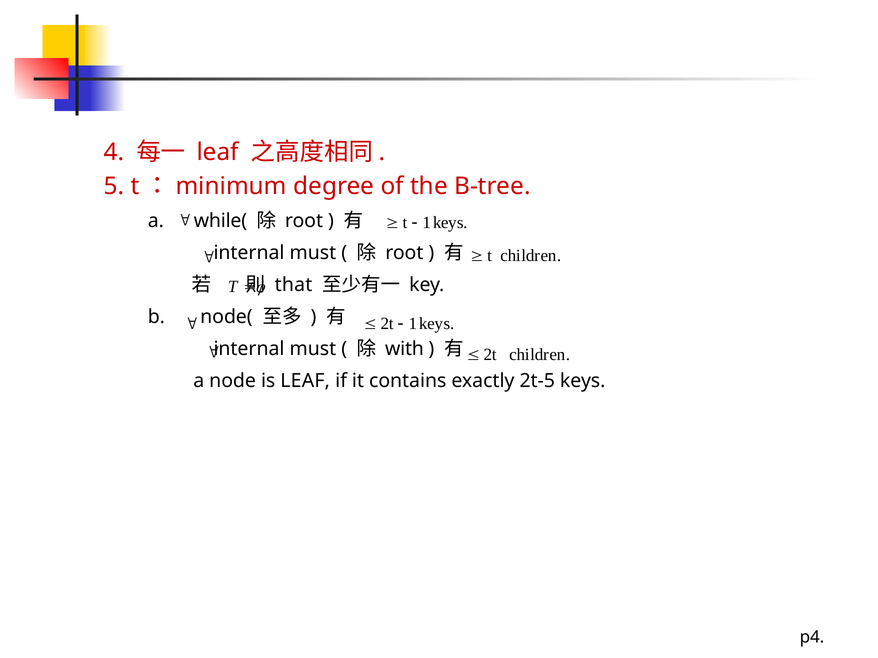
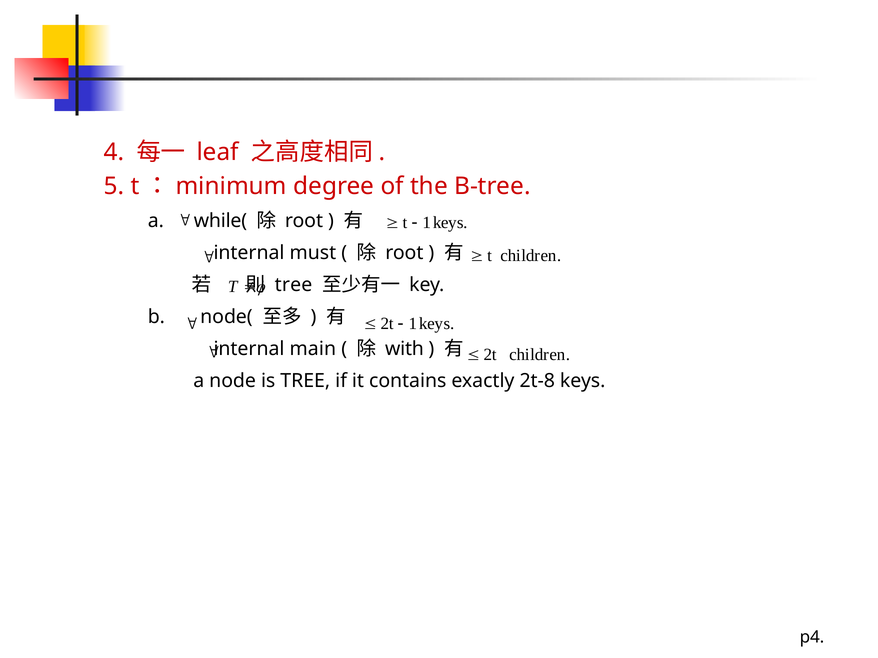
that: that -> tree (294, 285)
must: must -> main (313, 349)
is LEAF: LEAF -> TREE (305, 381)
2t-5: 2t-5 -> 2t-8 (537, 381)
